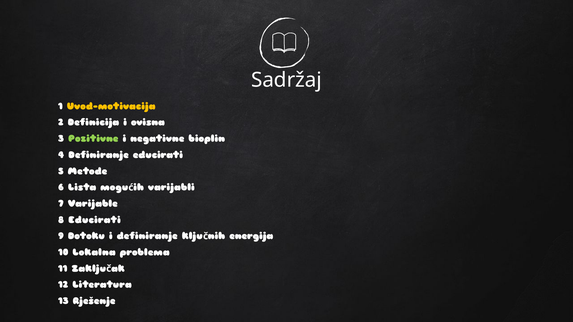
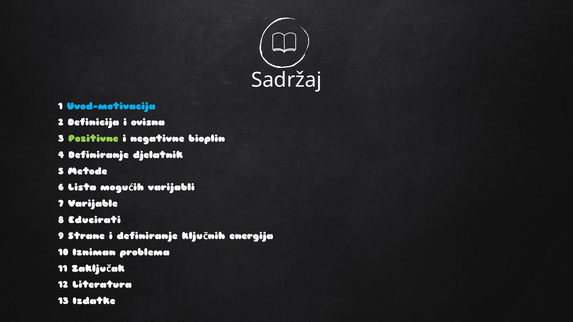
Uvod-motivacija colour: yellow -> light blue (111, 106)
Definiranje educirati: educirati -> djelatnik (158, 155)
Dotoku: Dotoku -> Strane (86, 236)
Lokalna: Lokalna -> Izniman (94, 253)
Rješenje: Rješenje -> Izdatke (94, 301)
